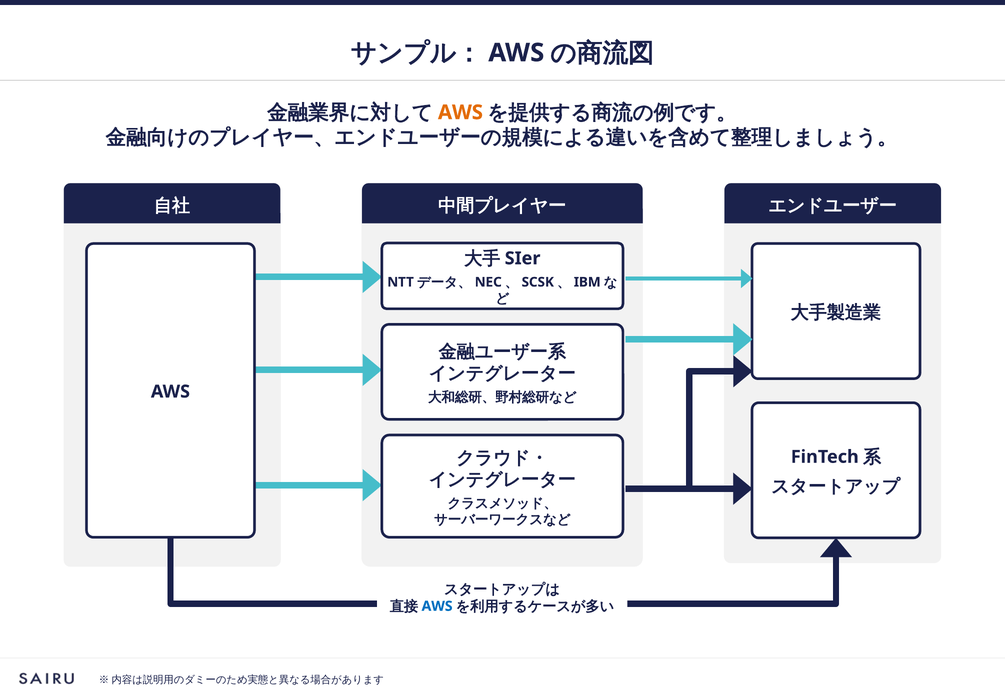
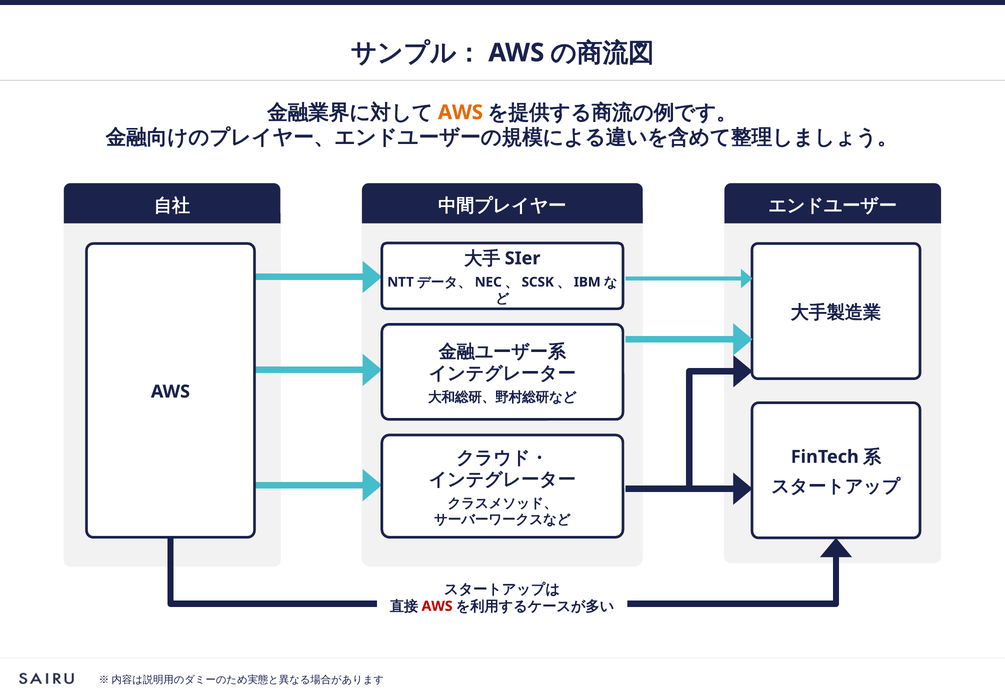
AWS colour: blue -> red (437, 606)
